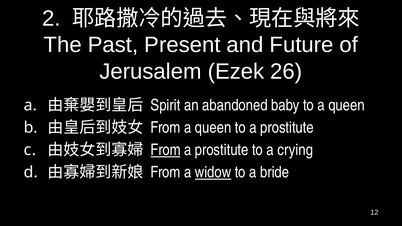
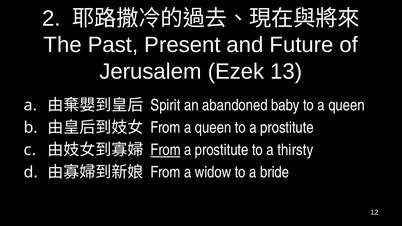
26: 26 -> 13 (286, 72)
crying: crying -> thirsty (295, 150)
widow underline: present -> none (213, 172)
